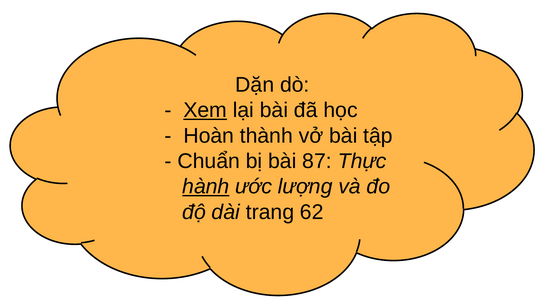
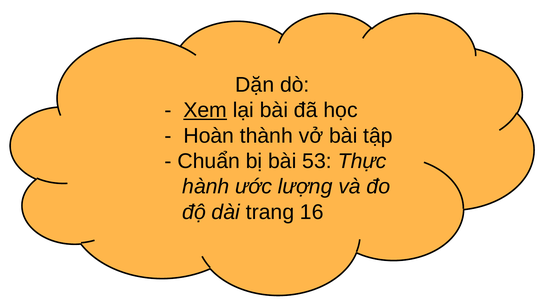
87: 87 -> 53 (317, 161)
hành underline: present -> none (206, 187)
62: 62 -> 16 (312, 212)
